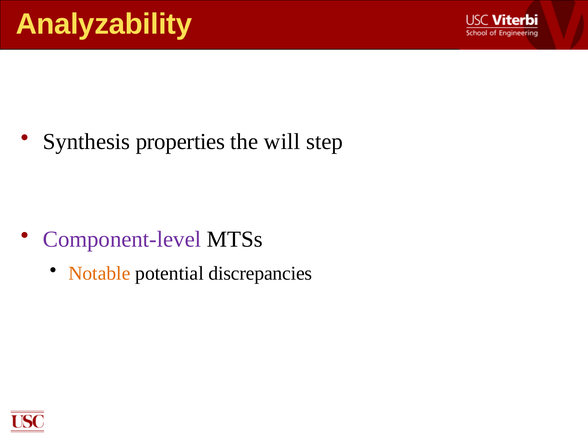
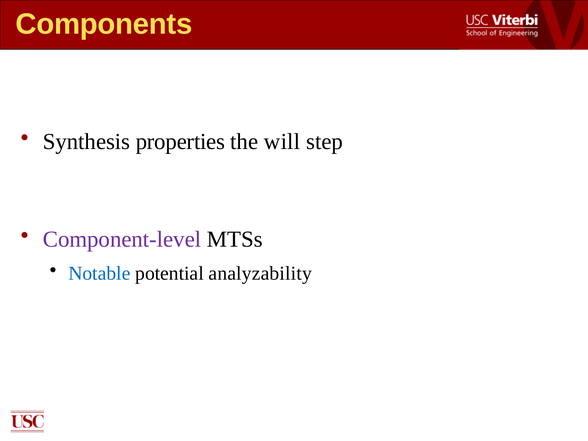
Analyzability: Analyzability -> Components (104, 24)
Notable colour: orange -> blue (99, 274)
discrepancies: discrepancies -> analyzability (260, 274)
